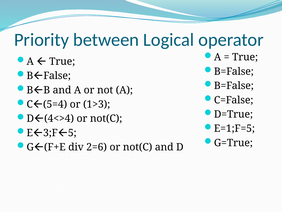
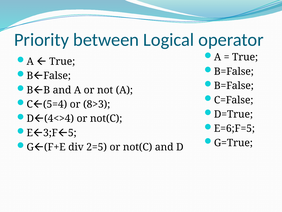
1>3: 1>3 -> 8>3 (97, 104)
E=1;F=5: E=1;F=5 -> E=6;F=5 (234, 128)
2=6: 2=6 -> 2=5 (97, 147)
